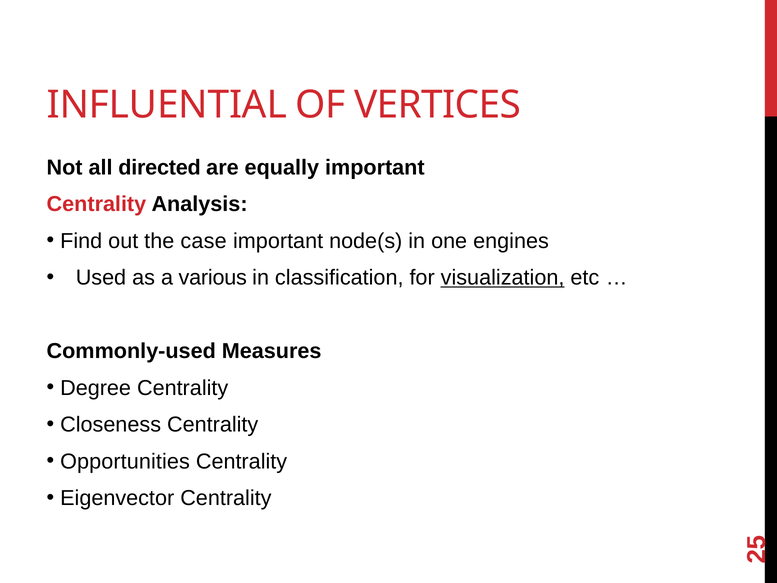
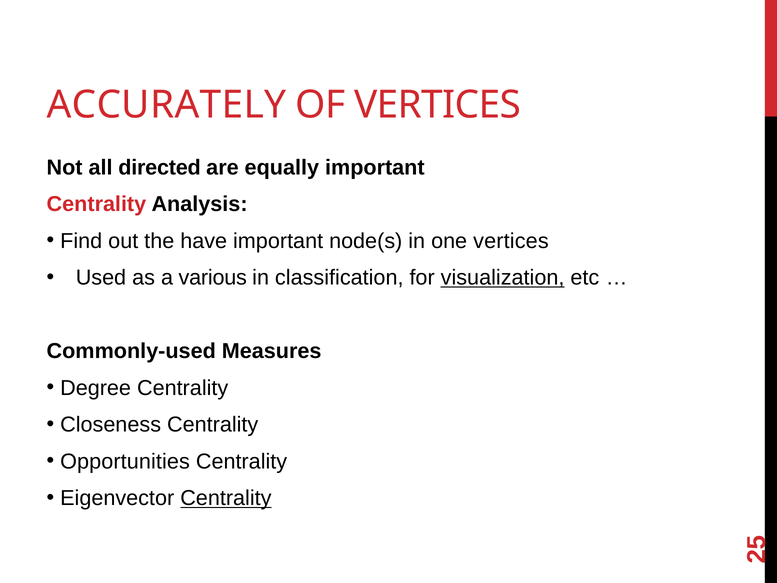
INFLUENTIAL: INFLUENTIAL -> ACCURATELY (166, 105)
case: case -> have (204, 241)
one engines: engines -> vertices (511, 241)
Centrality underline: none -> present (226, 498)
